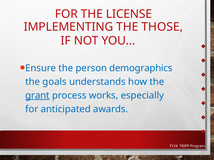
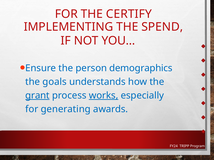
LICENSE: LICENSE -> CERTIFY (129, 14)
THOSE: THOSE -> SPEND (162, 27)
works underline: none -> present (104, 96)
anticipated: anticipated -> generating (66, 109)
